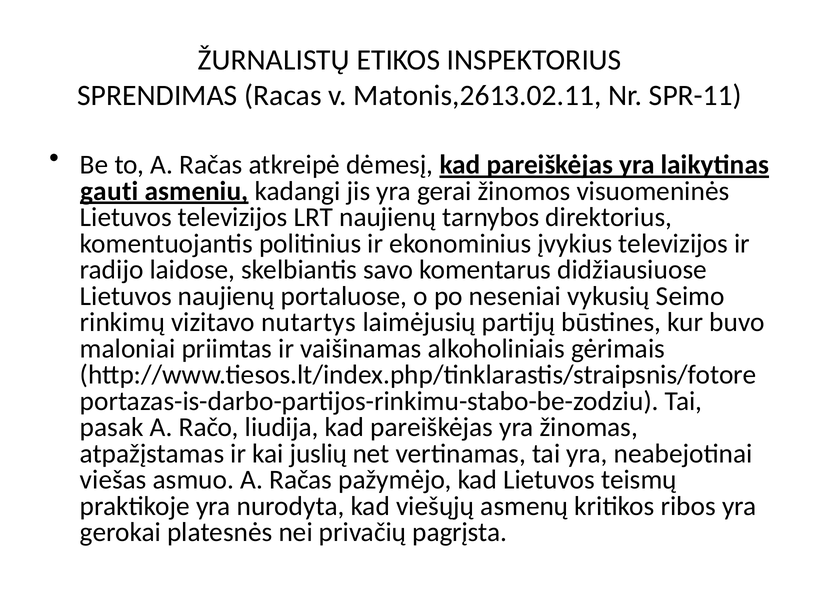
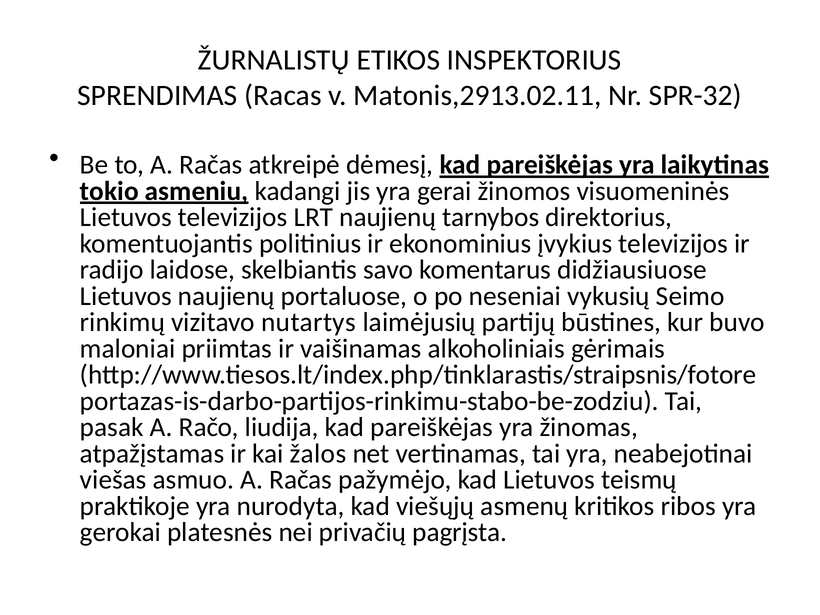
Matonis,2613.02.11: Matonis,2613.02.11 -> Matonis,2913.02.11 (478, 96)
SPR-11: SPR-11 -> SPR-32 (695, 96)
gauti: gauti -> tokio (109, 191)
juslių: juslių -> žalos (318, 454)
